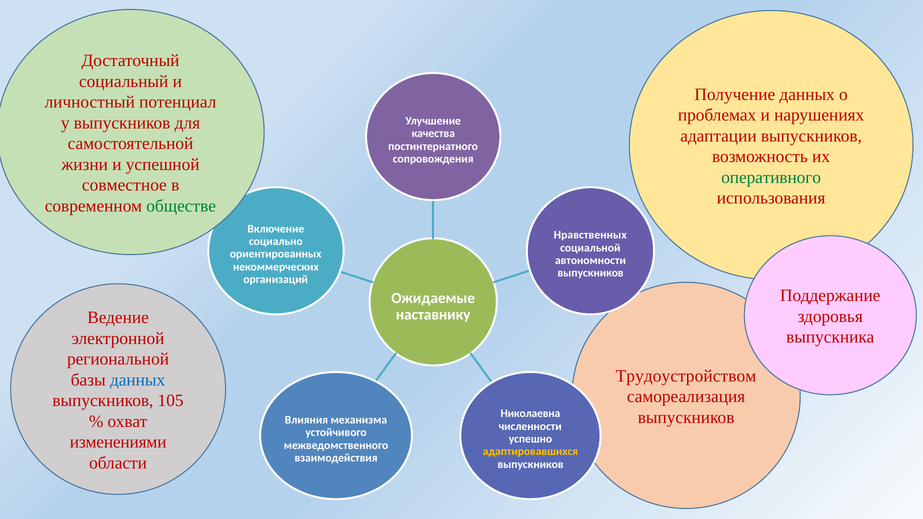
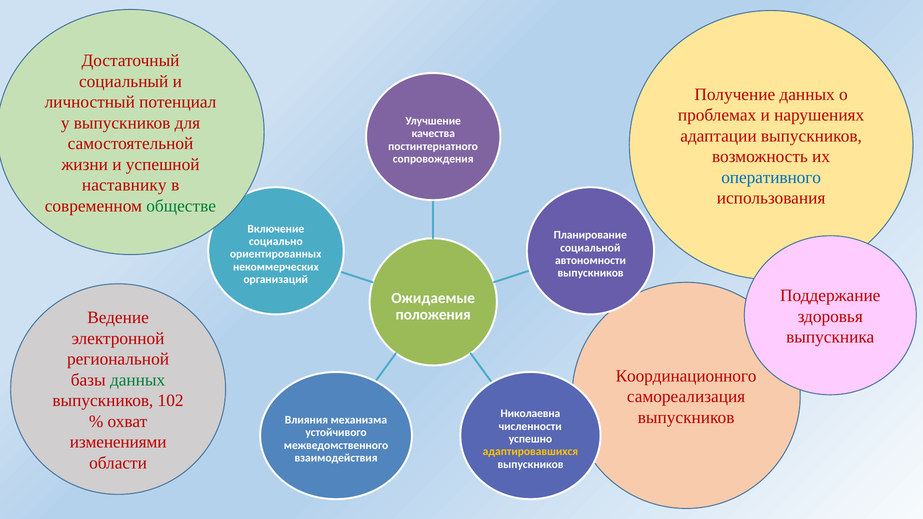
оперативного colour: green -> blue (771, 177)
совместное: совместное -> наставнику (124, 185)
Нравственных: Нравственных -> Планирование (590, 235)
наставнику: наставнику -> положения (433, 315)
Трудоустройством: Трудоустройством -> Координационного (686, 376)
данных colour: blue -> green (138, 380)
105: 105 -> 102 (171, 401)
